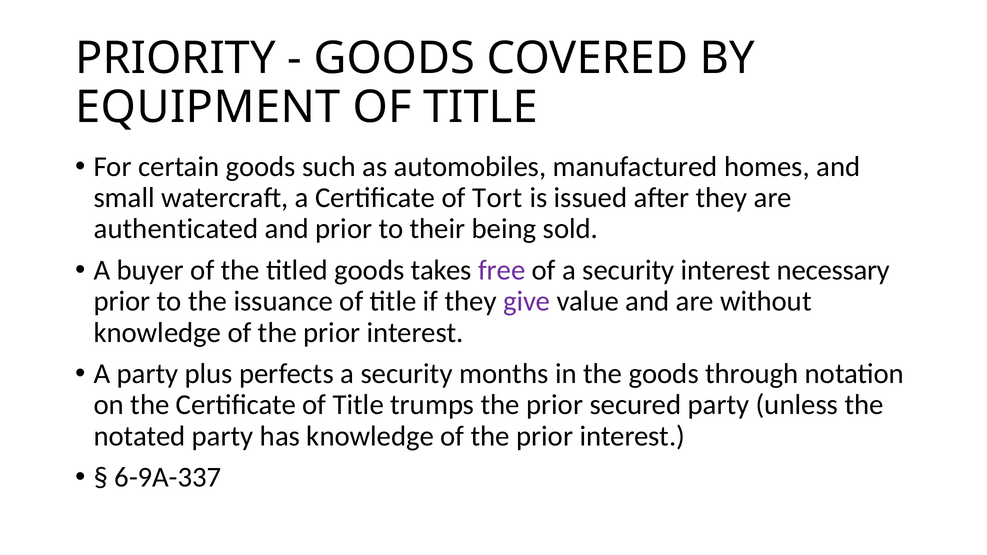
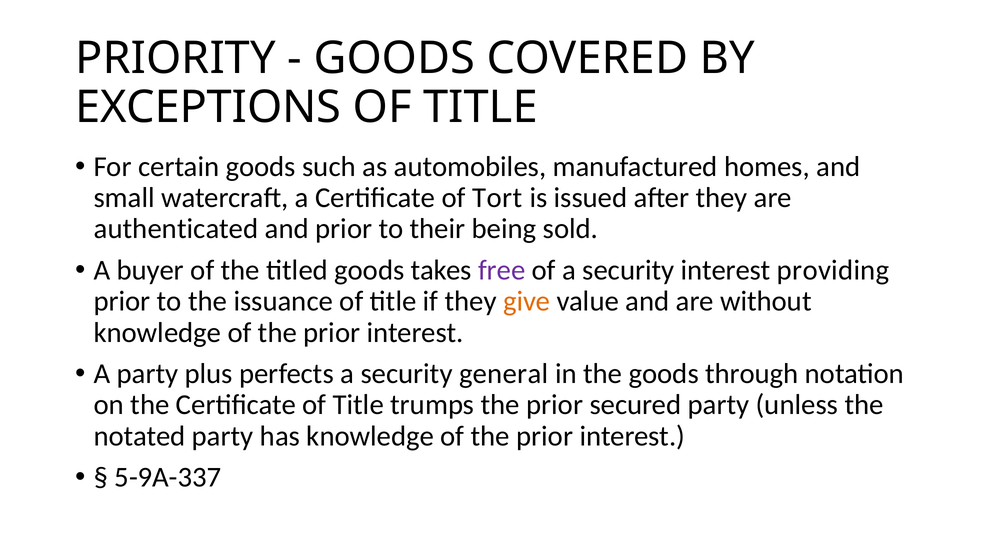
EQUIPMENT: EQUIPMENT -> EXCEPTIONS (208, 107)
necessary: necessary -> providing (833, 270)
give colour: purple -> orange (527, 302)
months: months -> general (504, 374)
6-9A-337: 6-9A-337 -> 5-9A-337 (168, 478)
